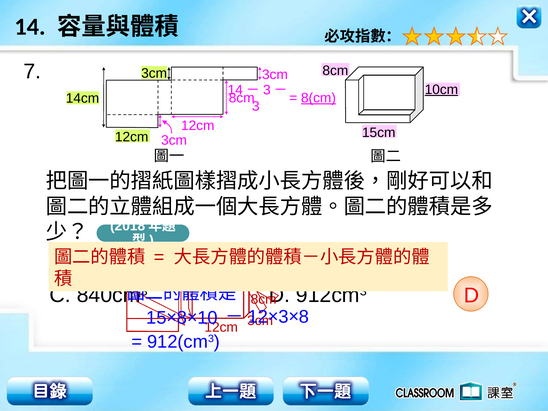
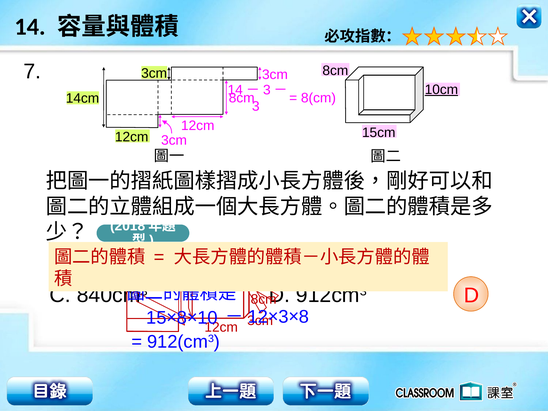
8(cm underline: present -> none (318, 98)
